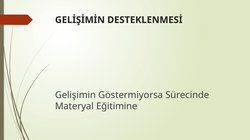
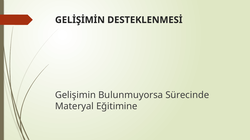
Göstermiyorsa: Göstermiyorsa -> Bulunmuyorsa (131, 95)
